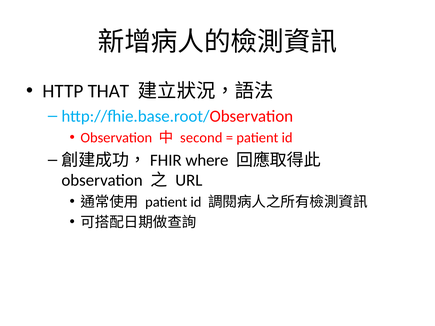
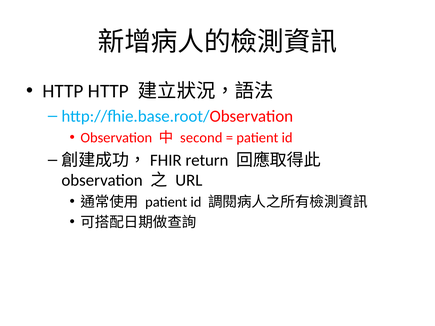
HTTP THAT: THAT -> HTTP (108, 91)
where: where -> return (207, 160)
